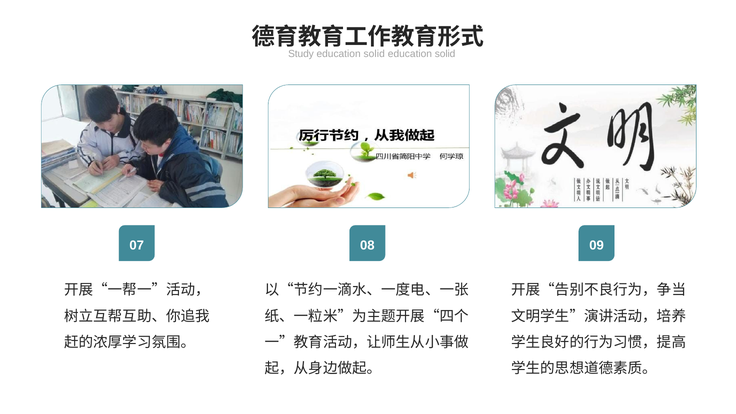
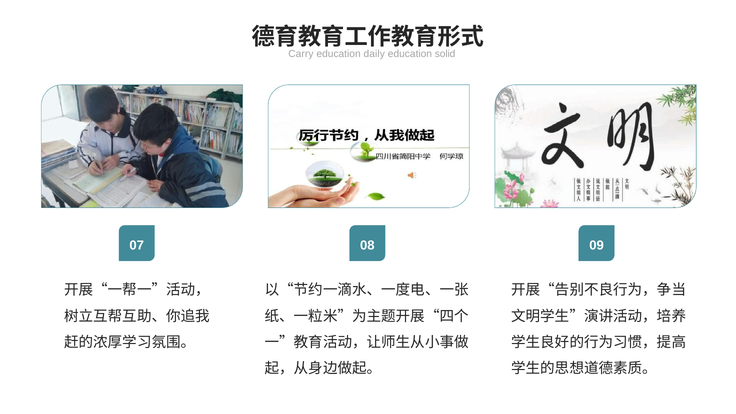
Study: Study -> Carry (301, 54)
solid: solid -> daily (374, 54)
